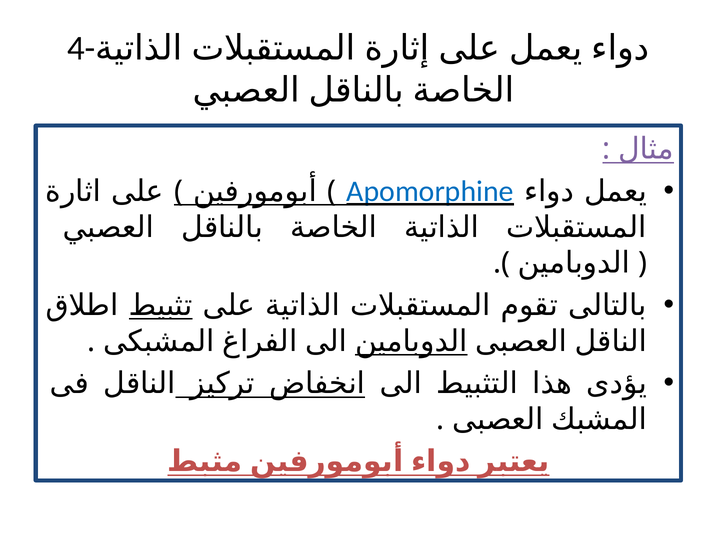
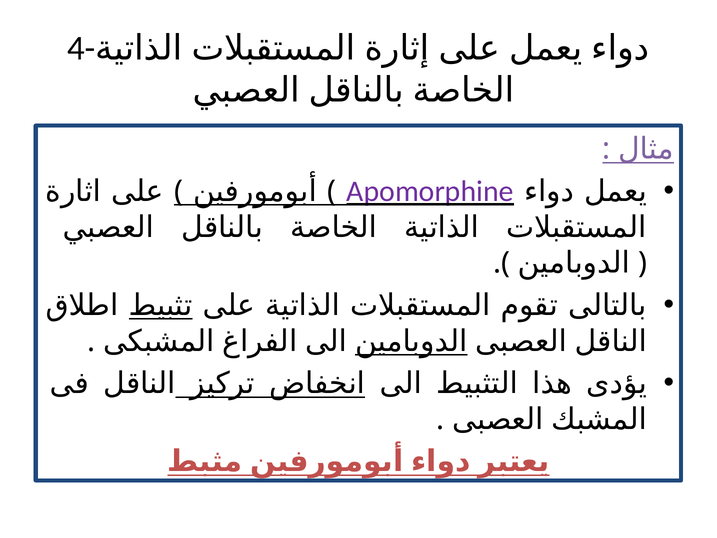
Apomorphine colour: blue -> purple (430, 191)
